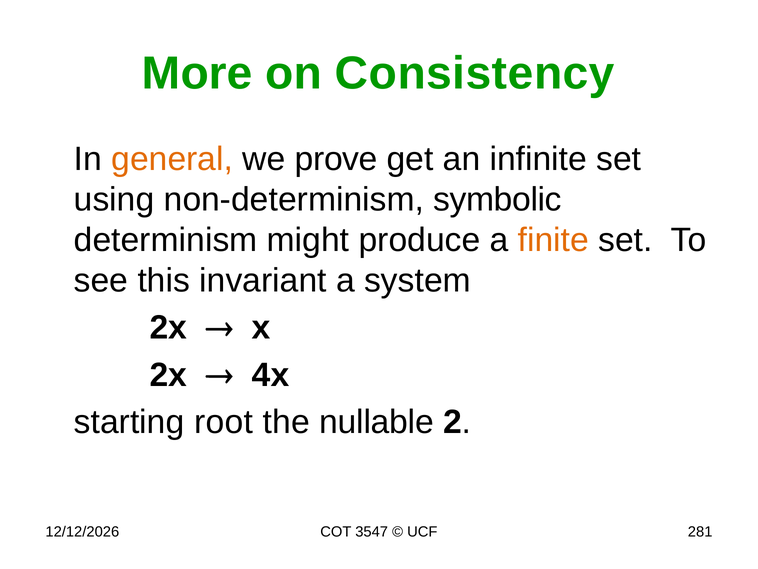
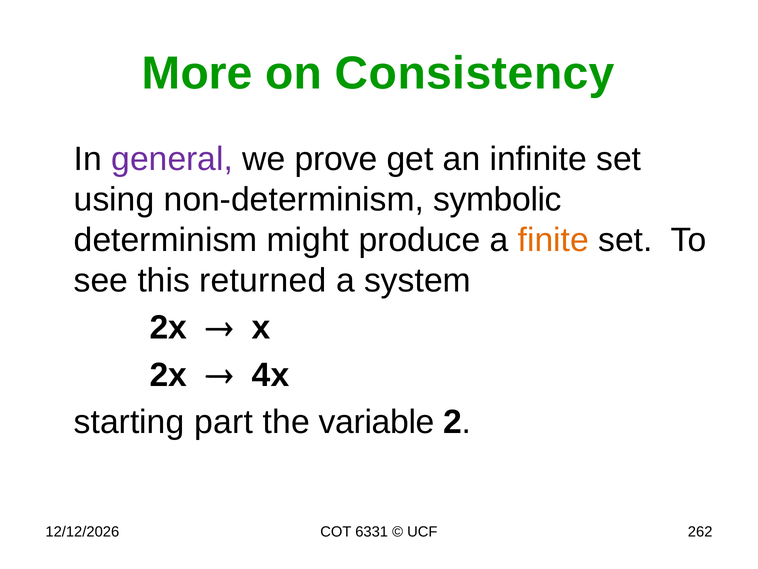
general colour: orange -> purple (172, 159)
invariant: invariant -> returned (263, 280)
root: root -> part (224, 422)
nullable: nullable -> variable (377, 422)
3547: 3547 -> 6331 (372, 531)
281: 281 -> 262 (700, 531)
